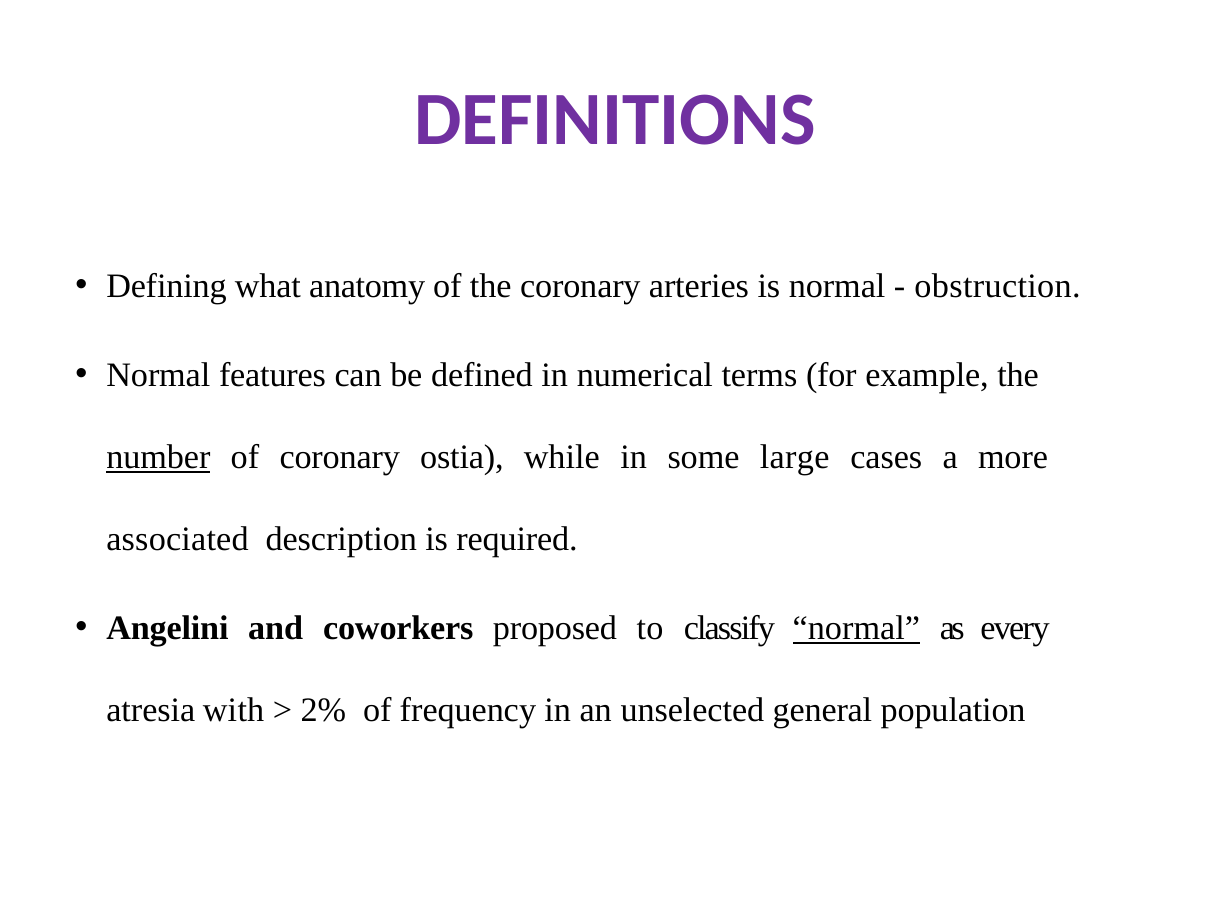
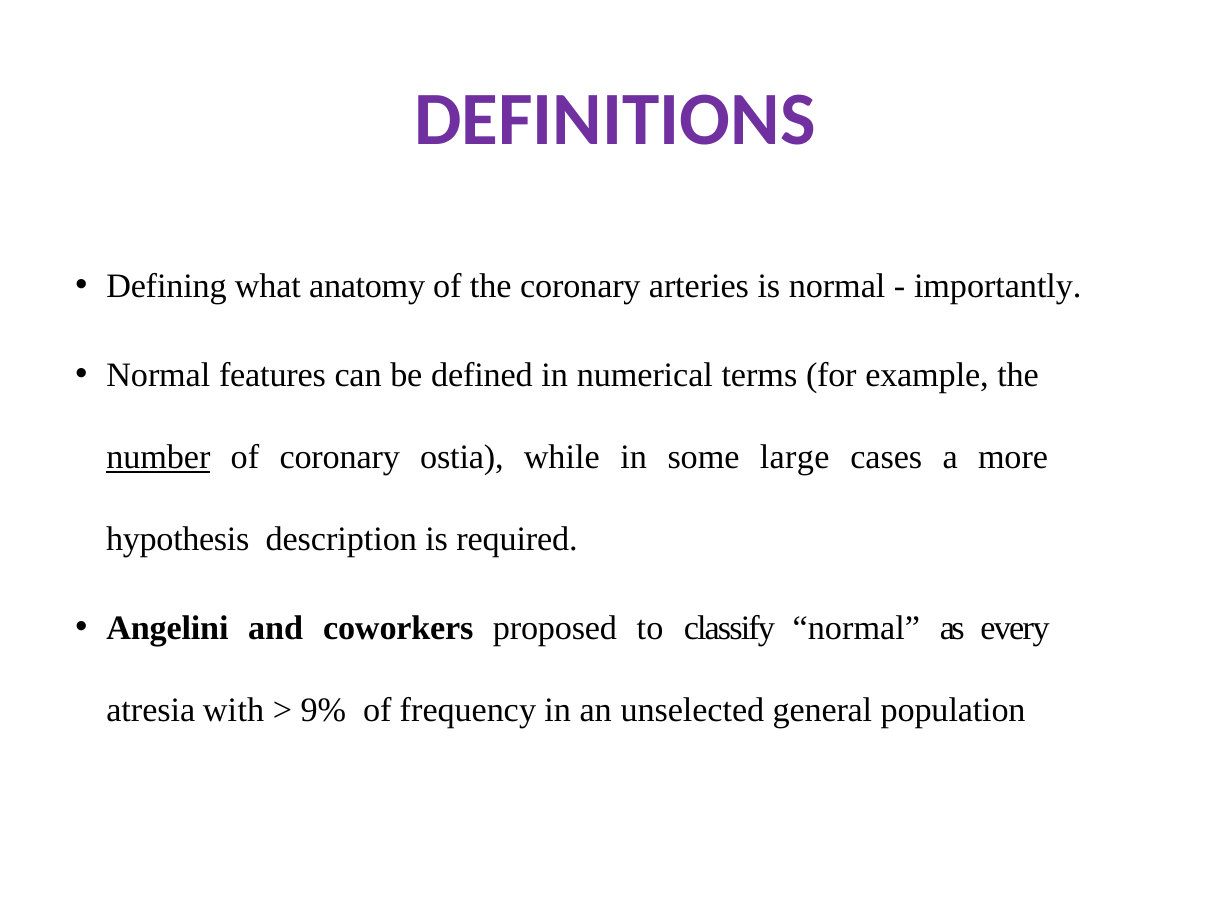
obstruction: obstruction -> importantly (998, 286)
associated: associated -> hypothesis (178, 539)
normal underline: present -> none (856, 628)
2%: 2% -> 9% (323, 710)
